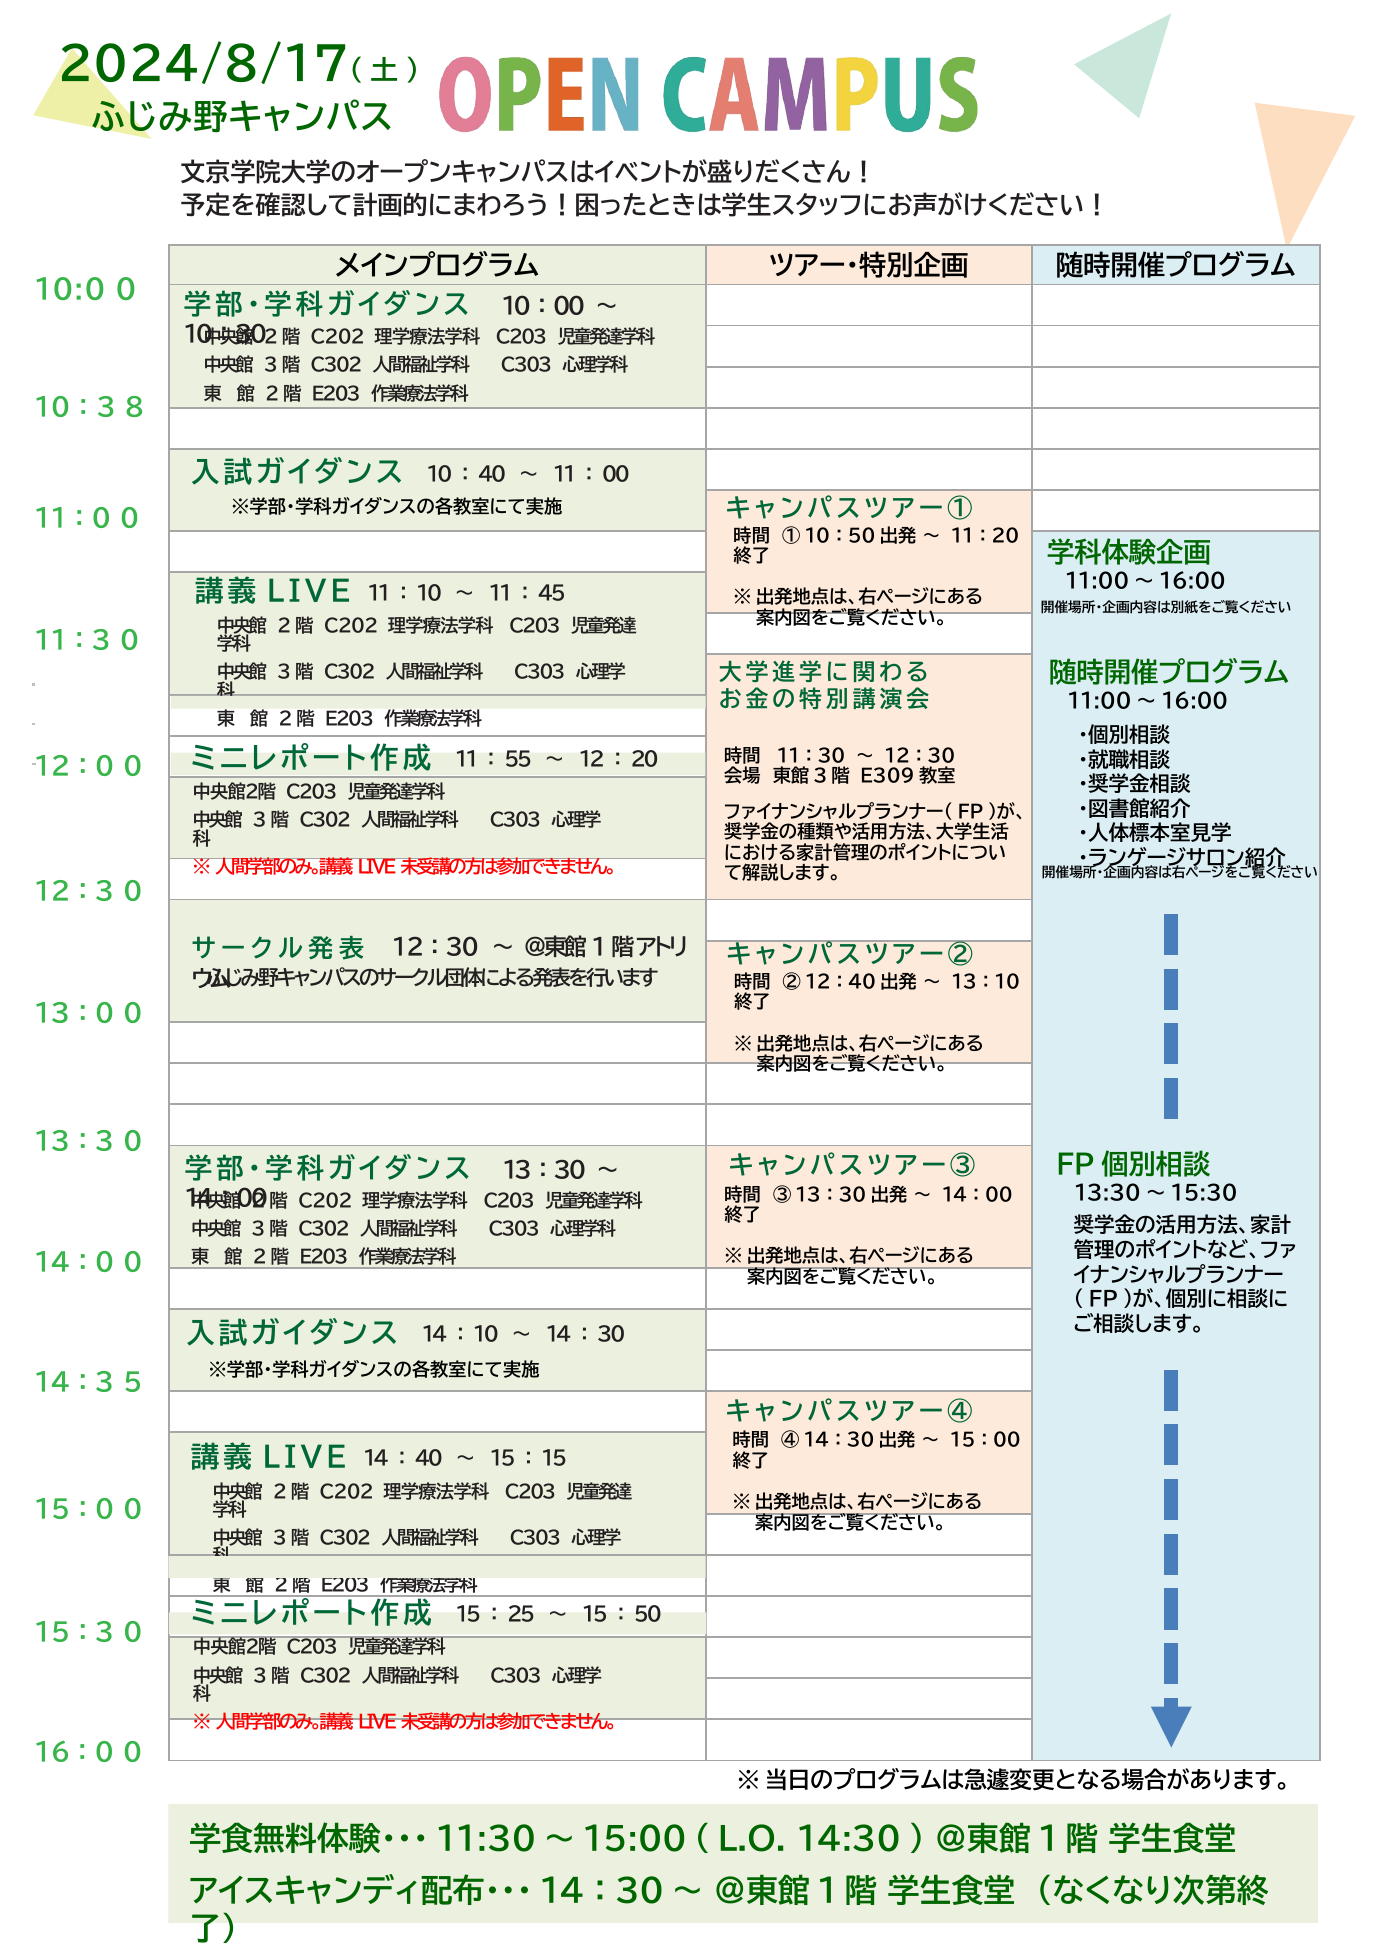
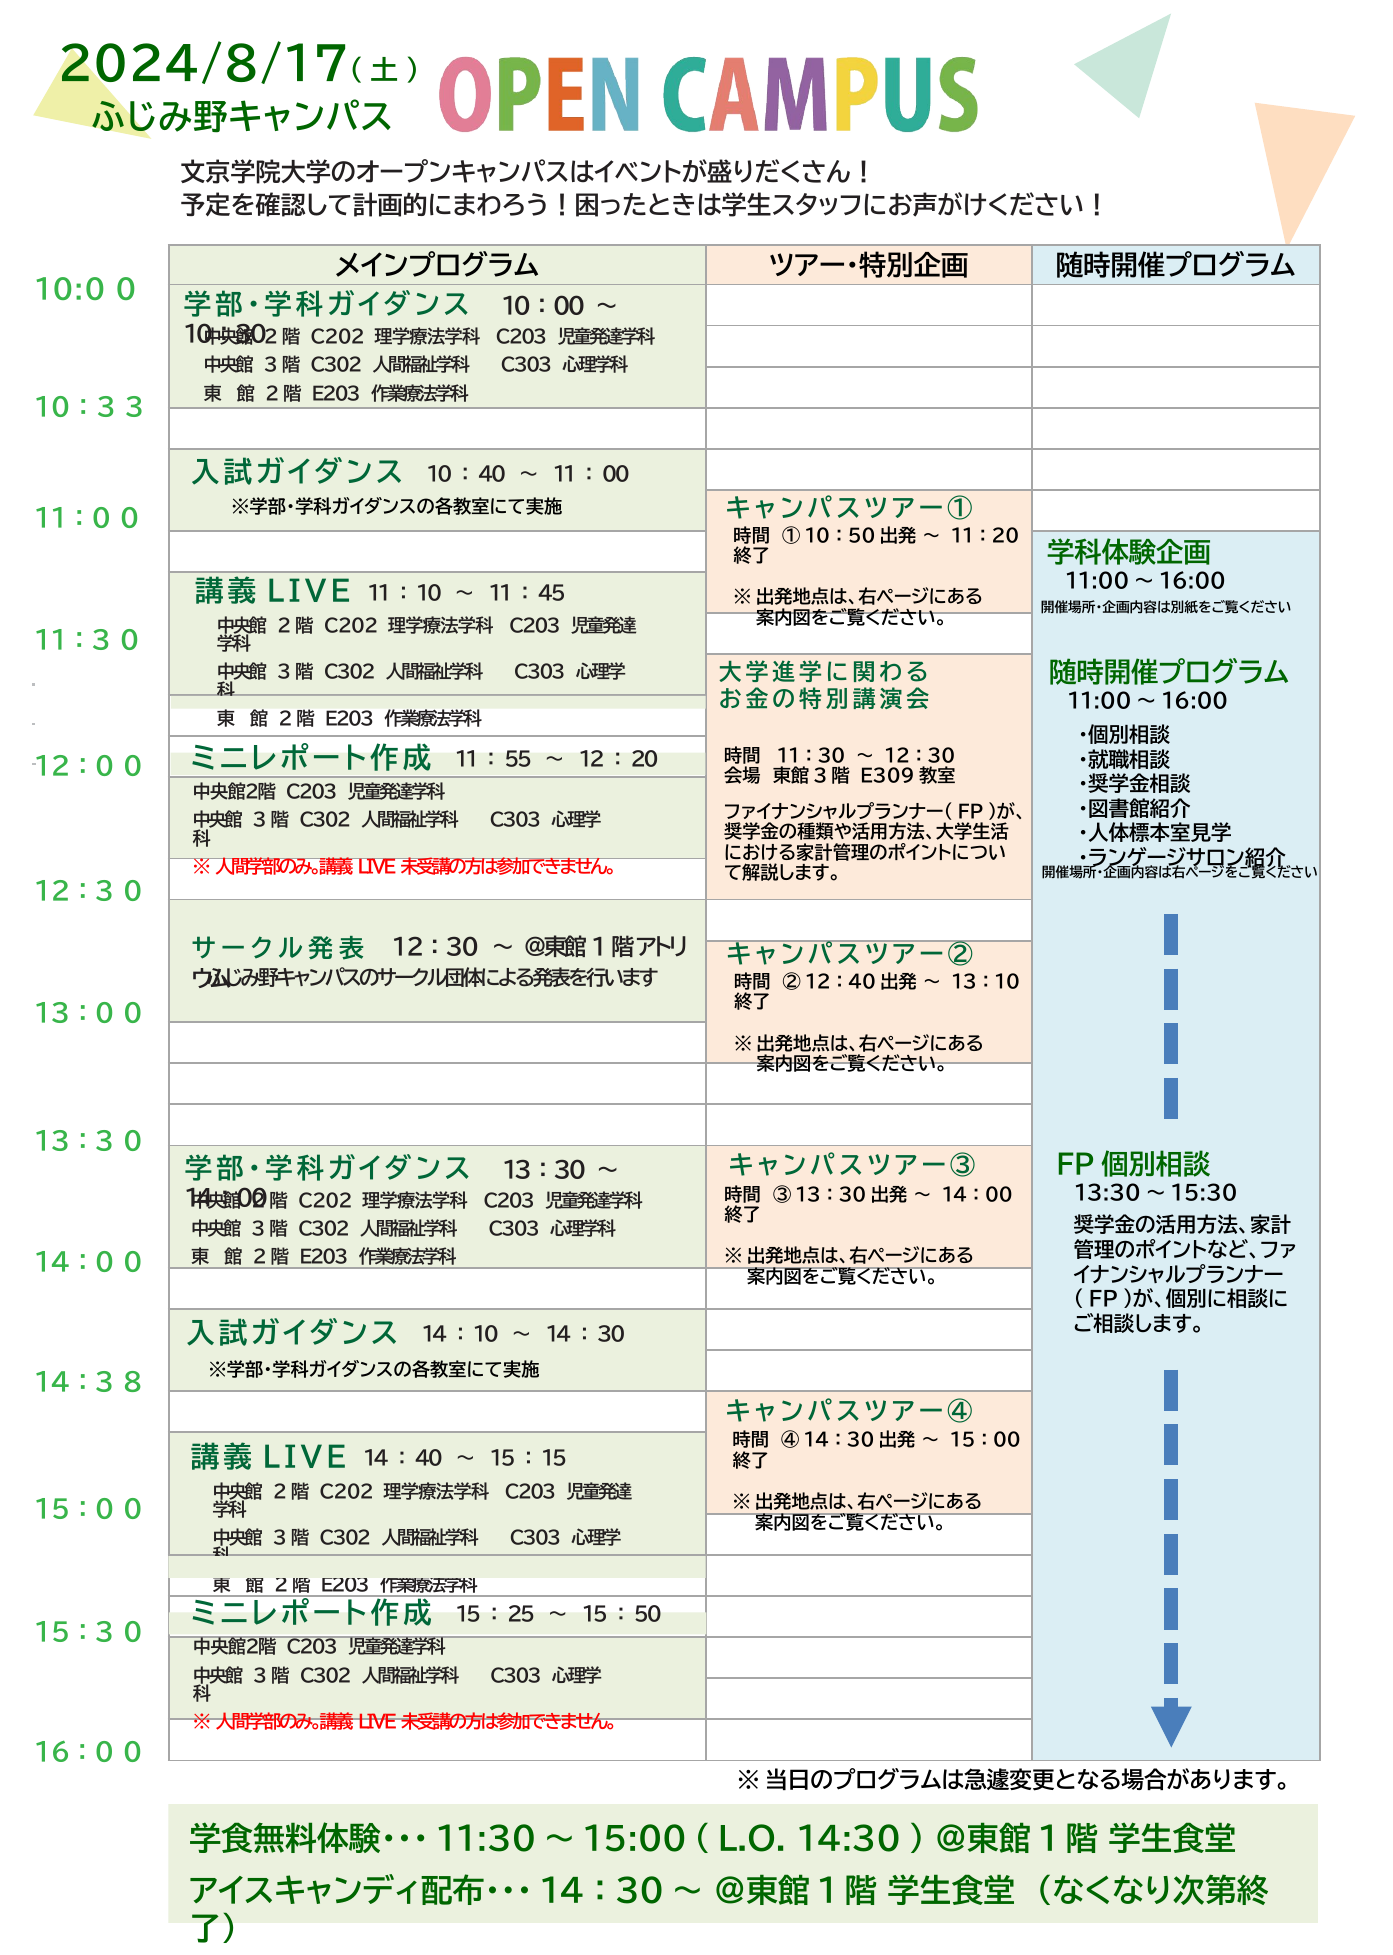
8: 8 -> 3 (135, 408)
5: 5 -> 8 (133, 1384)
